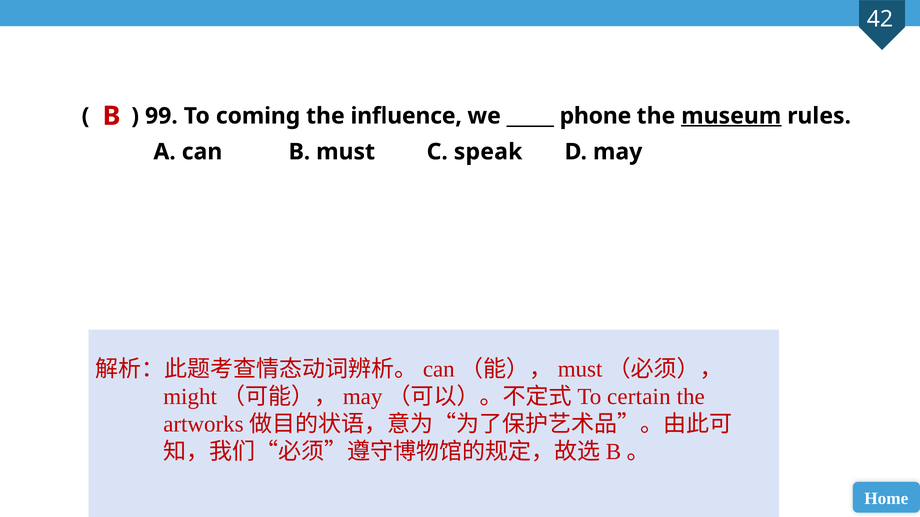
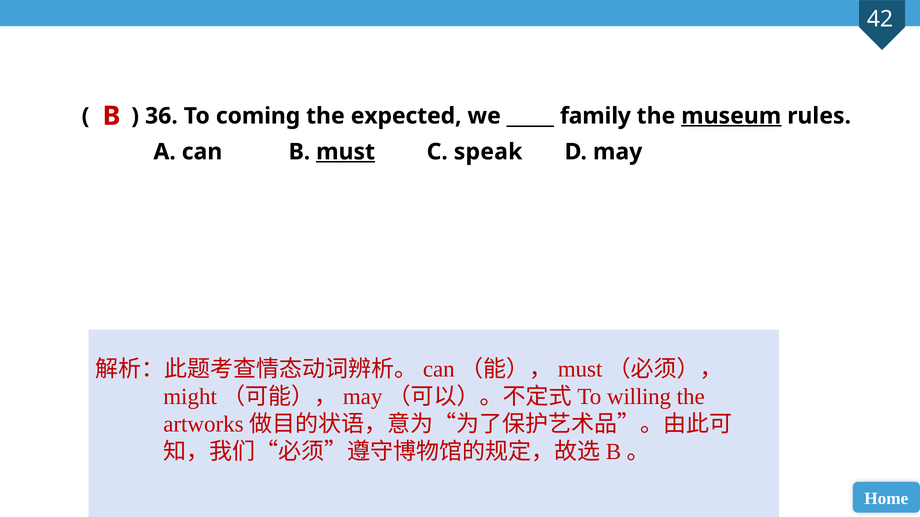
99: 99 -> 36 (161, 116)
influence: influence -> expected (406, 116)
phone: phone -> family (595, 116)
must underline: none -> present (346, 152)
certain: certain -> willing (639, 397)
